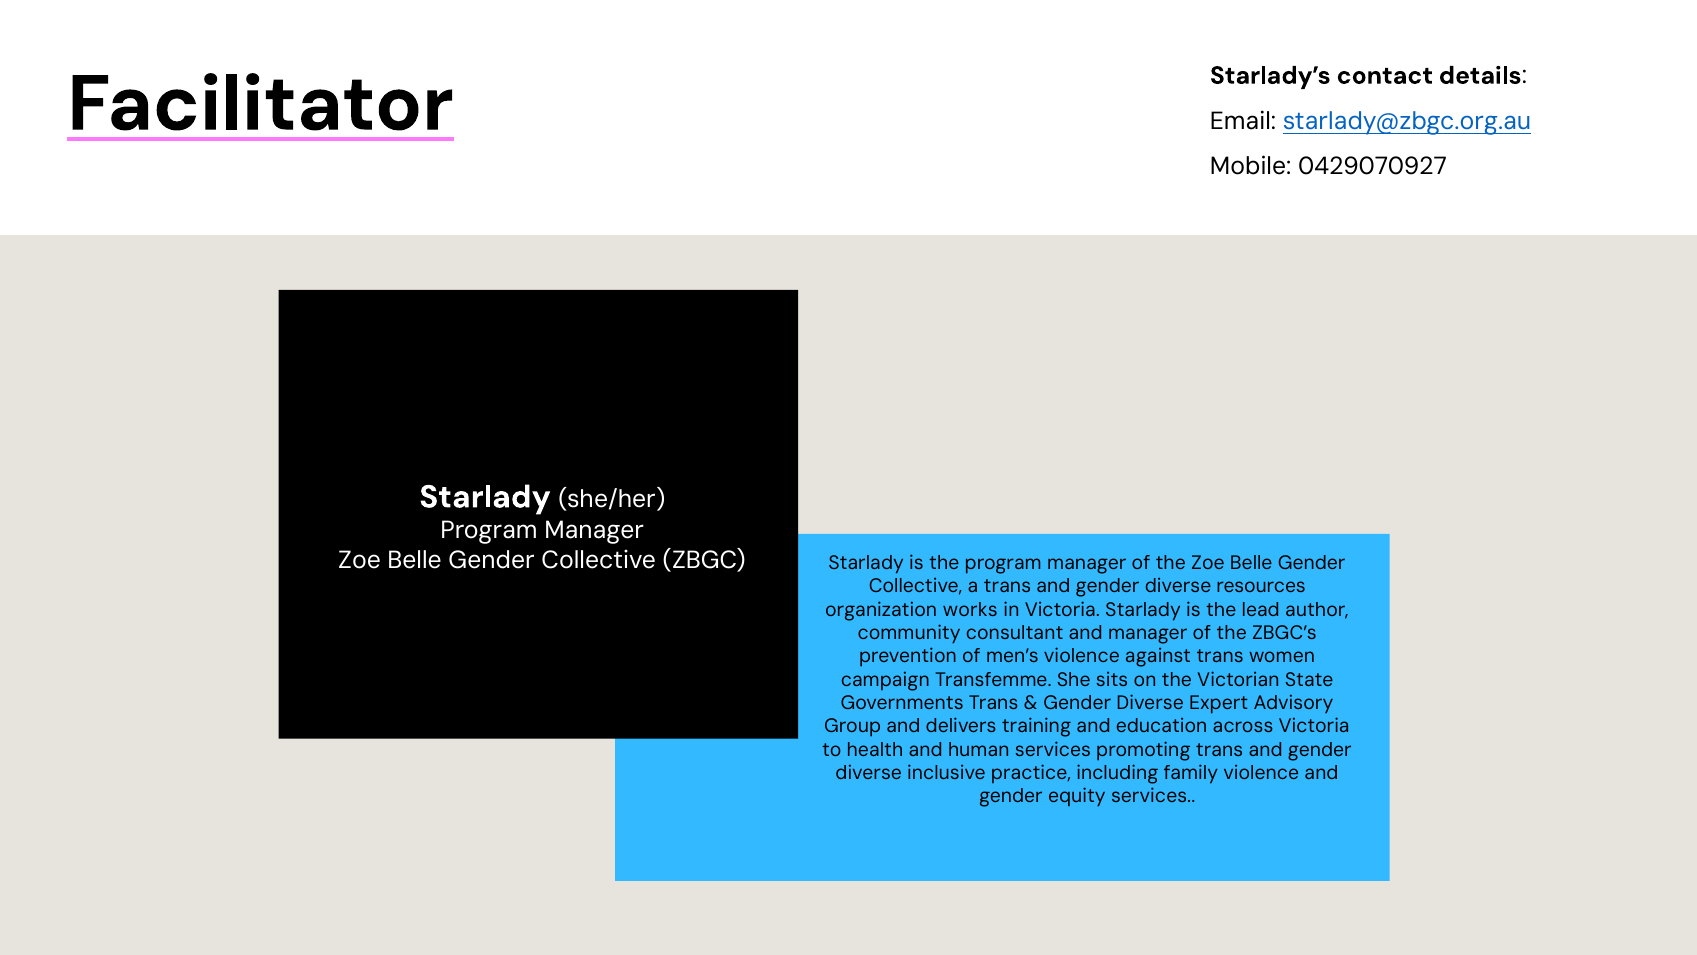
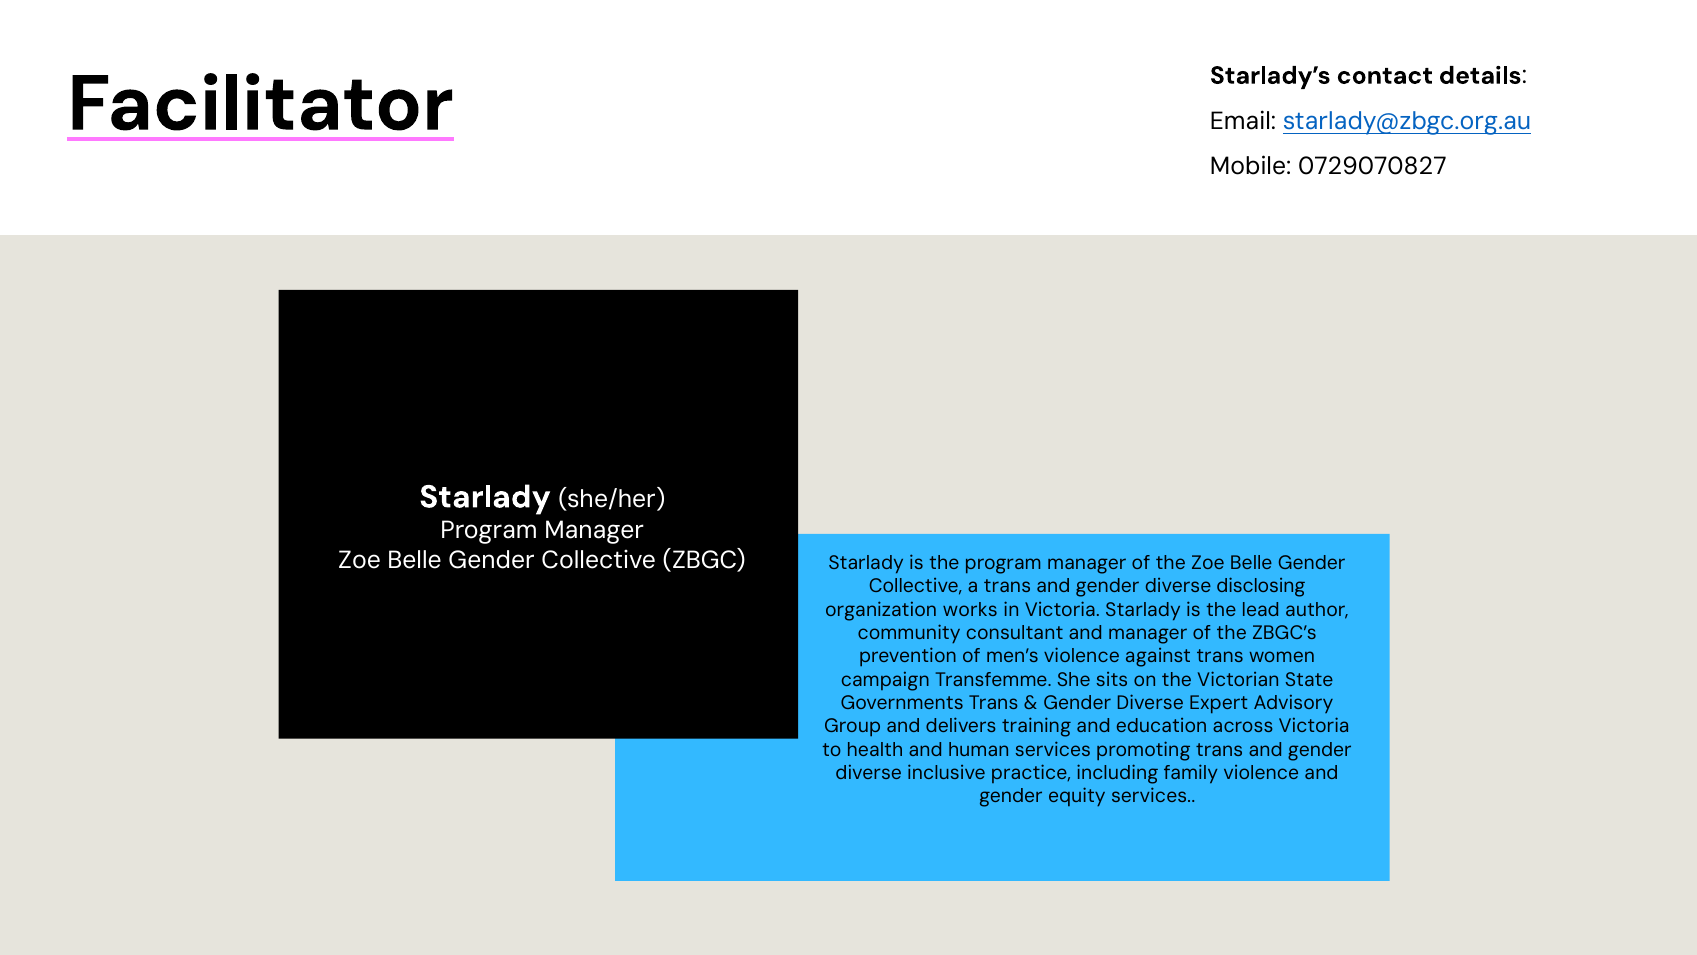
0429070927: 0429070927 -> 0729070827 (1372, 167)
resources: resources -> disclosing (1261, 586)
